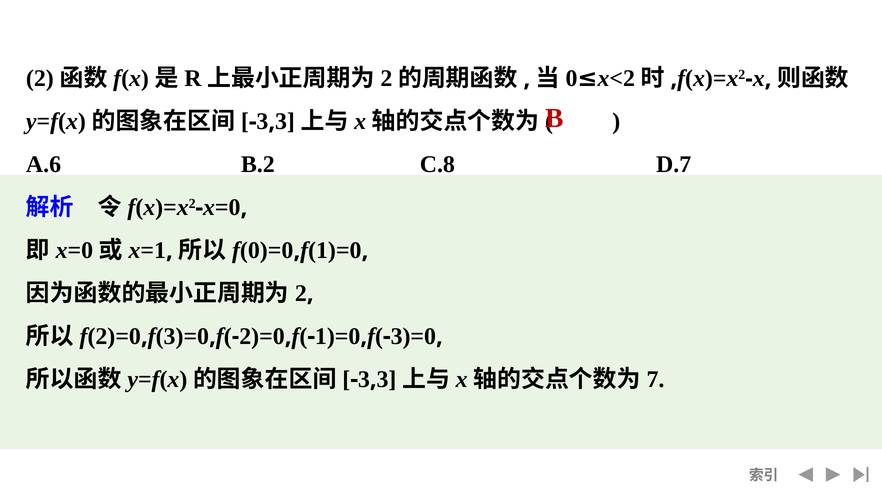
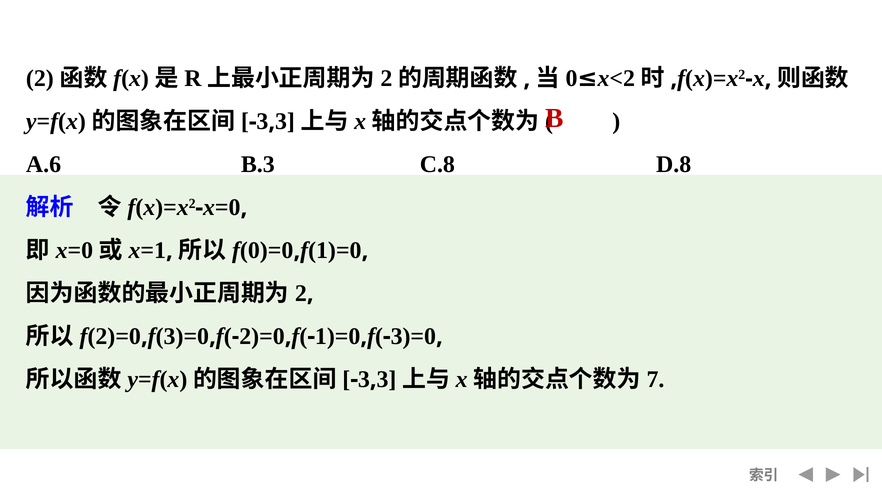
B.2: B.2 -> B.3 (258, 164)
D.7: D.7 -> D.8 (674, 164)
